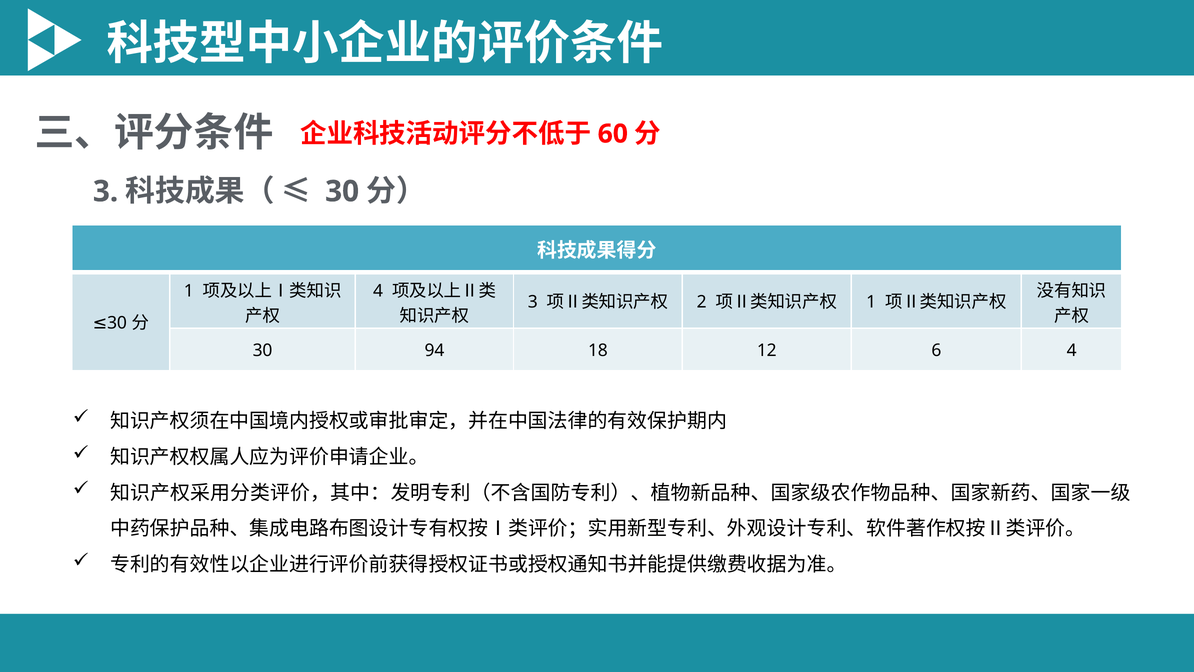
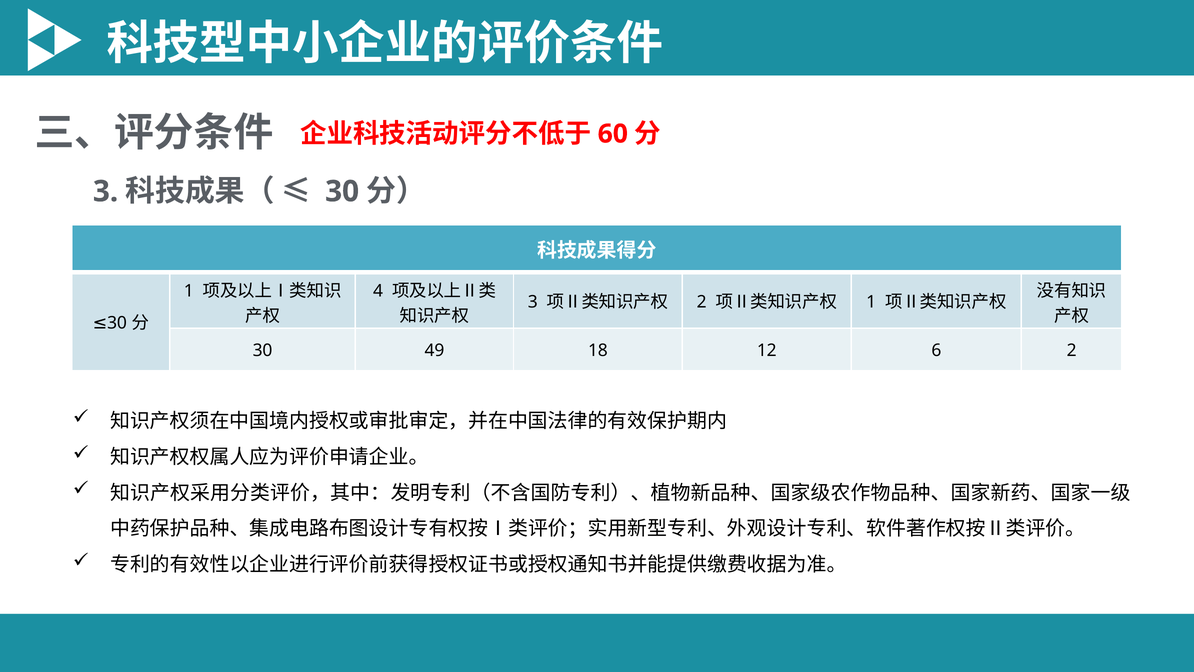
94: 94 -> 49 (435, 350)
6 4: 4 -> 2 (1072, 350)
